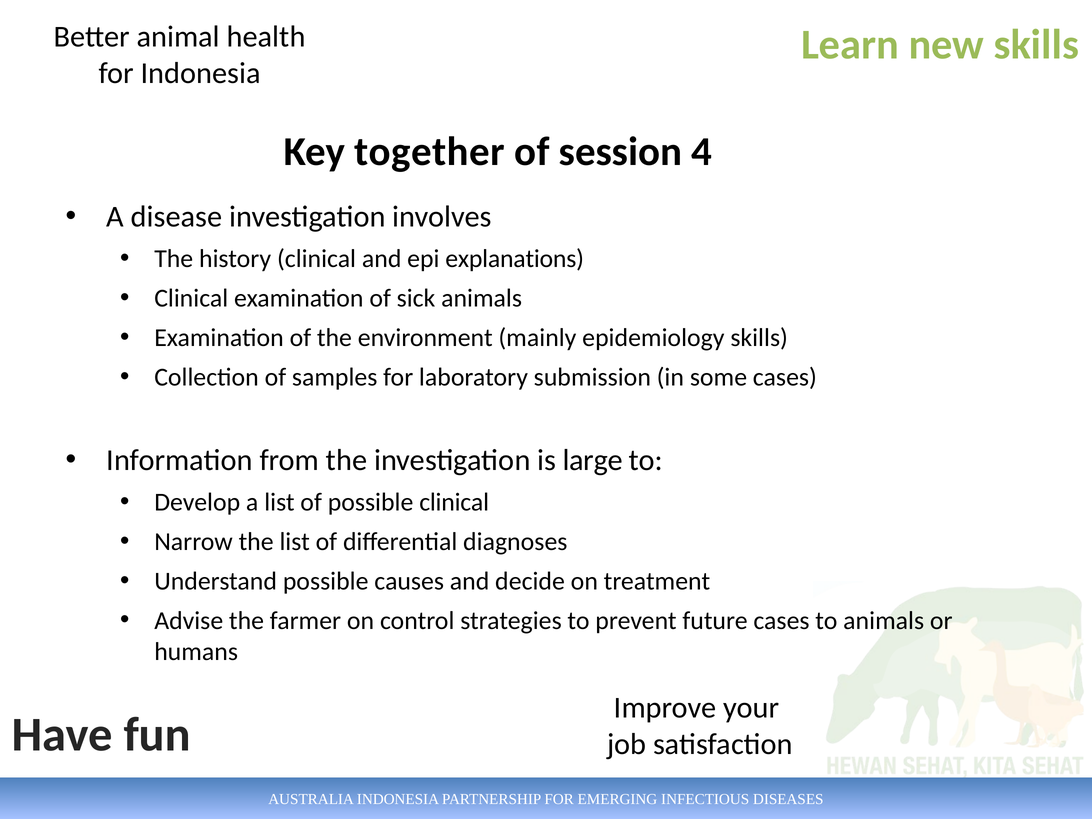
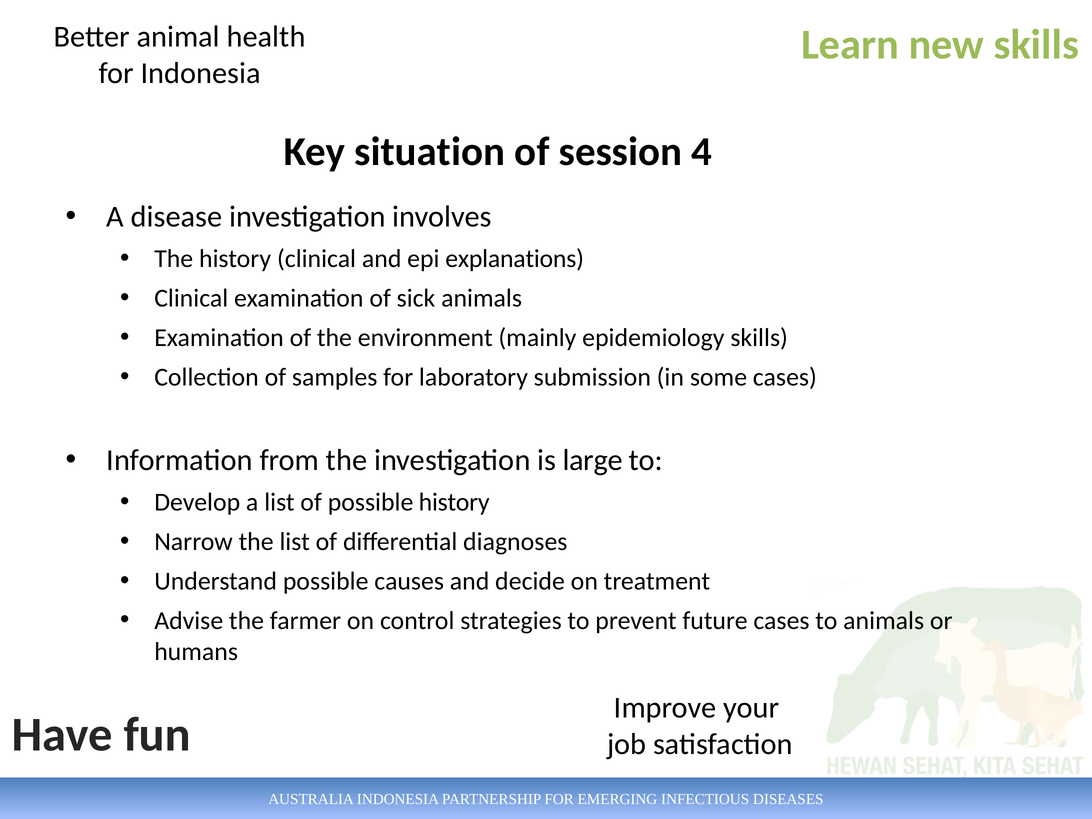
together: together -> situation (430, 152)
possible clinical: clinical -> history (454, 502)
